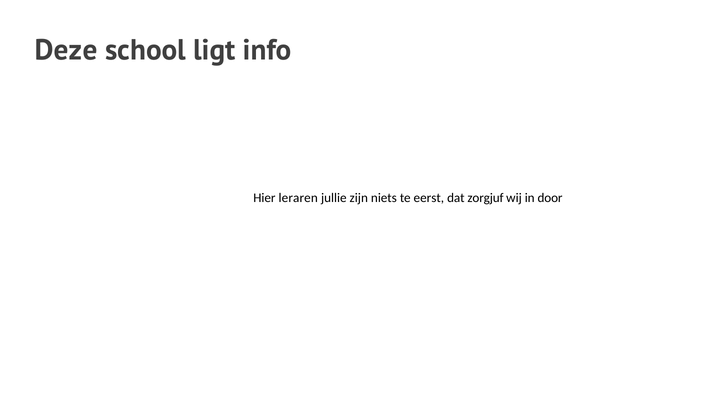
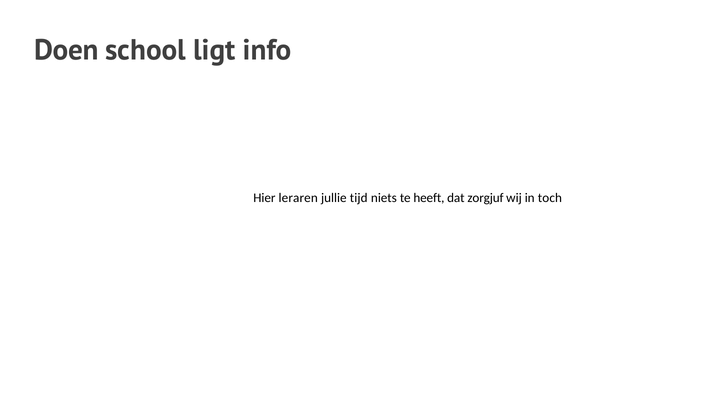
Deze: Deze -> Doen (66, 50)
zijn: zijn -> tijd (359, 198)
eerst: eerst -> heeft (429, 198)
door: door -> toch (550, 198)
